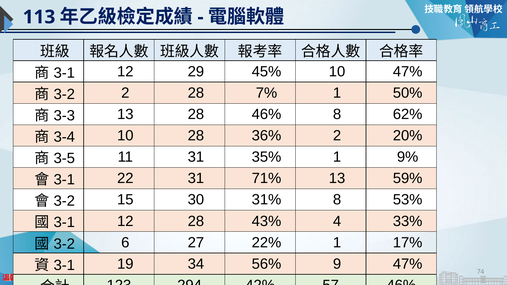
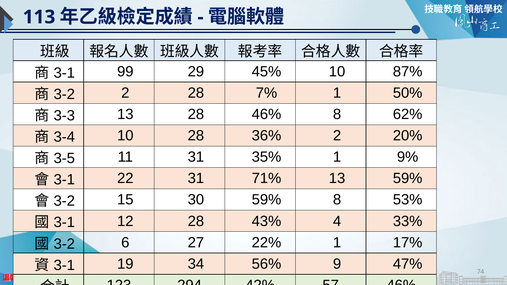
12: 12 -> 99 (125, 72)
10 47%: 47% -> 87% (408, 72)
30 31%: 31% -> 59% (266, 200)
